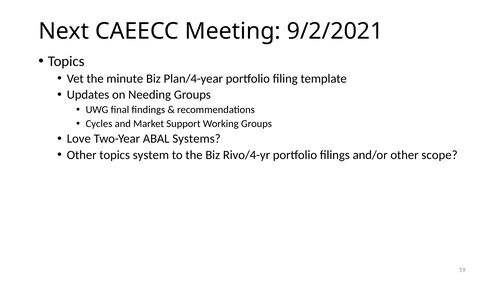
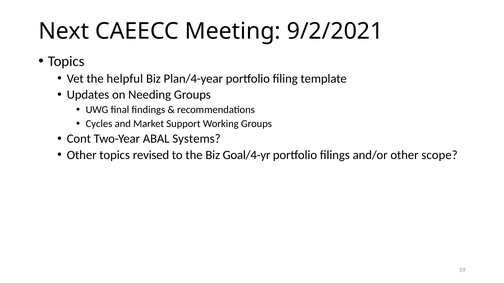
minute: minute -> helpful (125, 79)
Love: Love -> Cont (79, 139)
system: system -> revised (151, 155)
Rivo/4-yr: Rivo/4-yr -> Goal/4-yr (247, 155)
